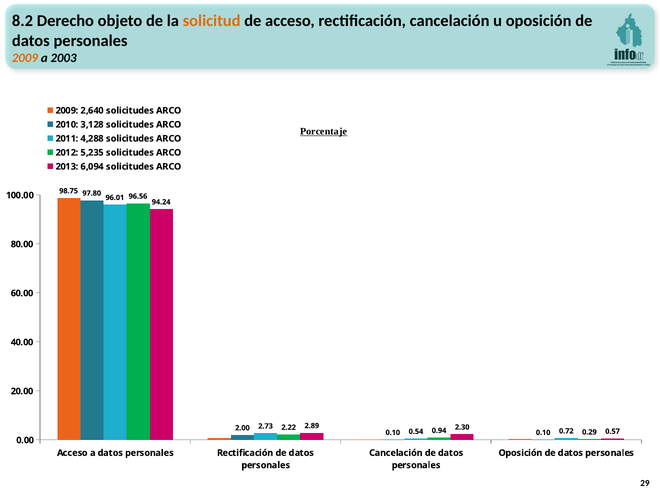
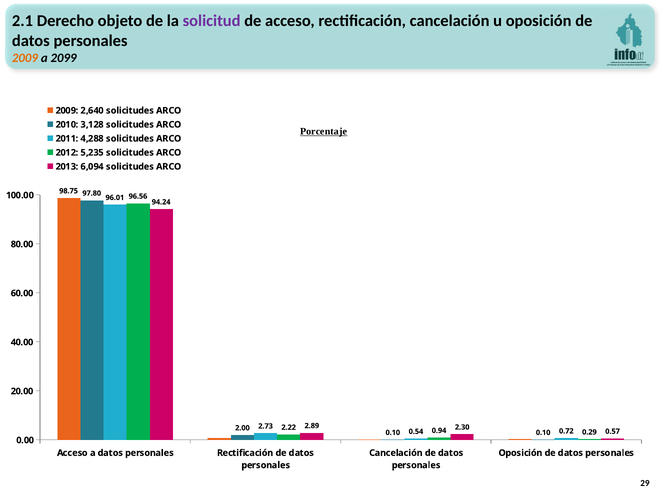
8.2: 8.2 -> 2.1 (23, 21)
solicitud colour: orange -> purple (212, 21)
2003: 2003 -> 2099 (64, 58)
